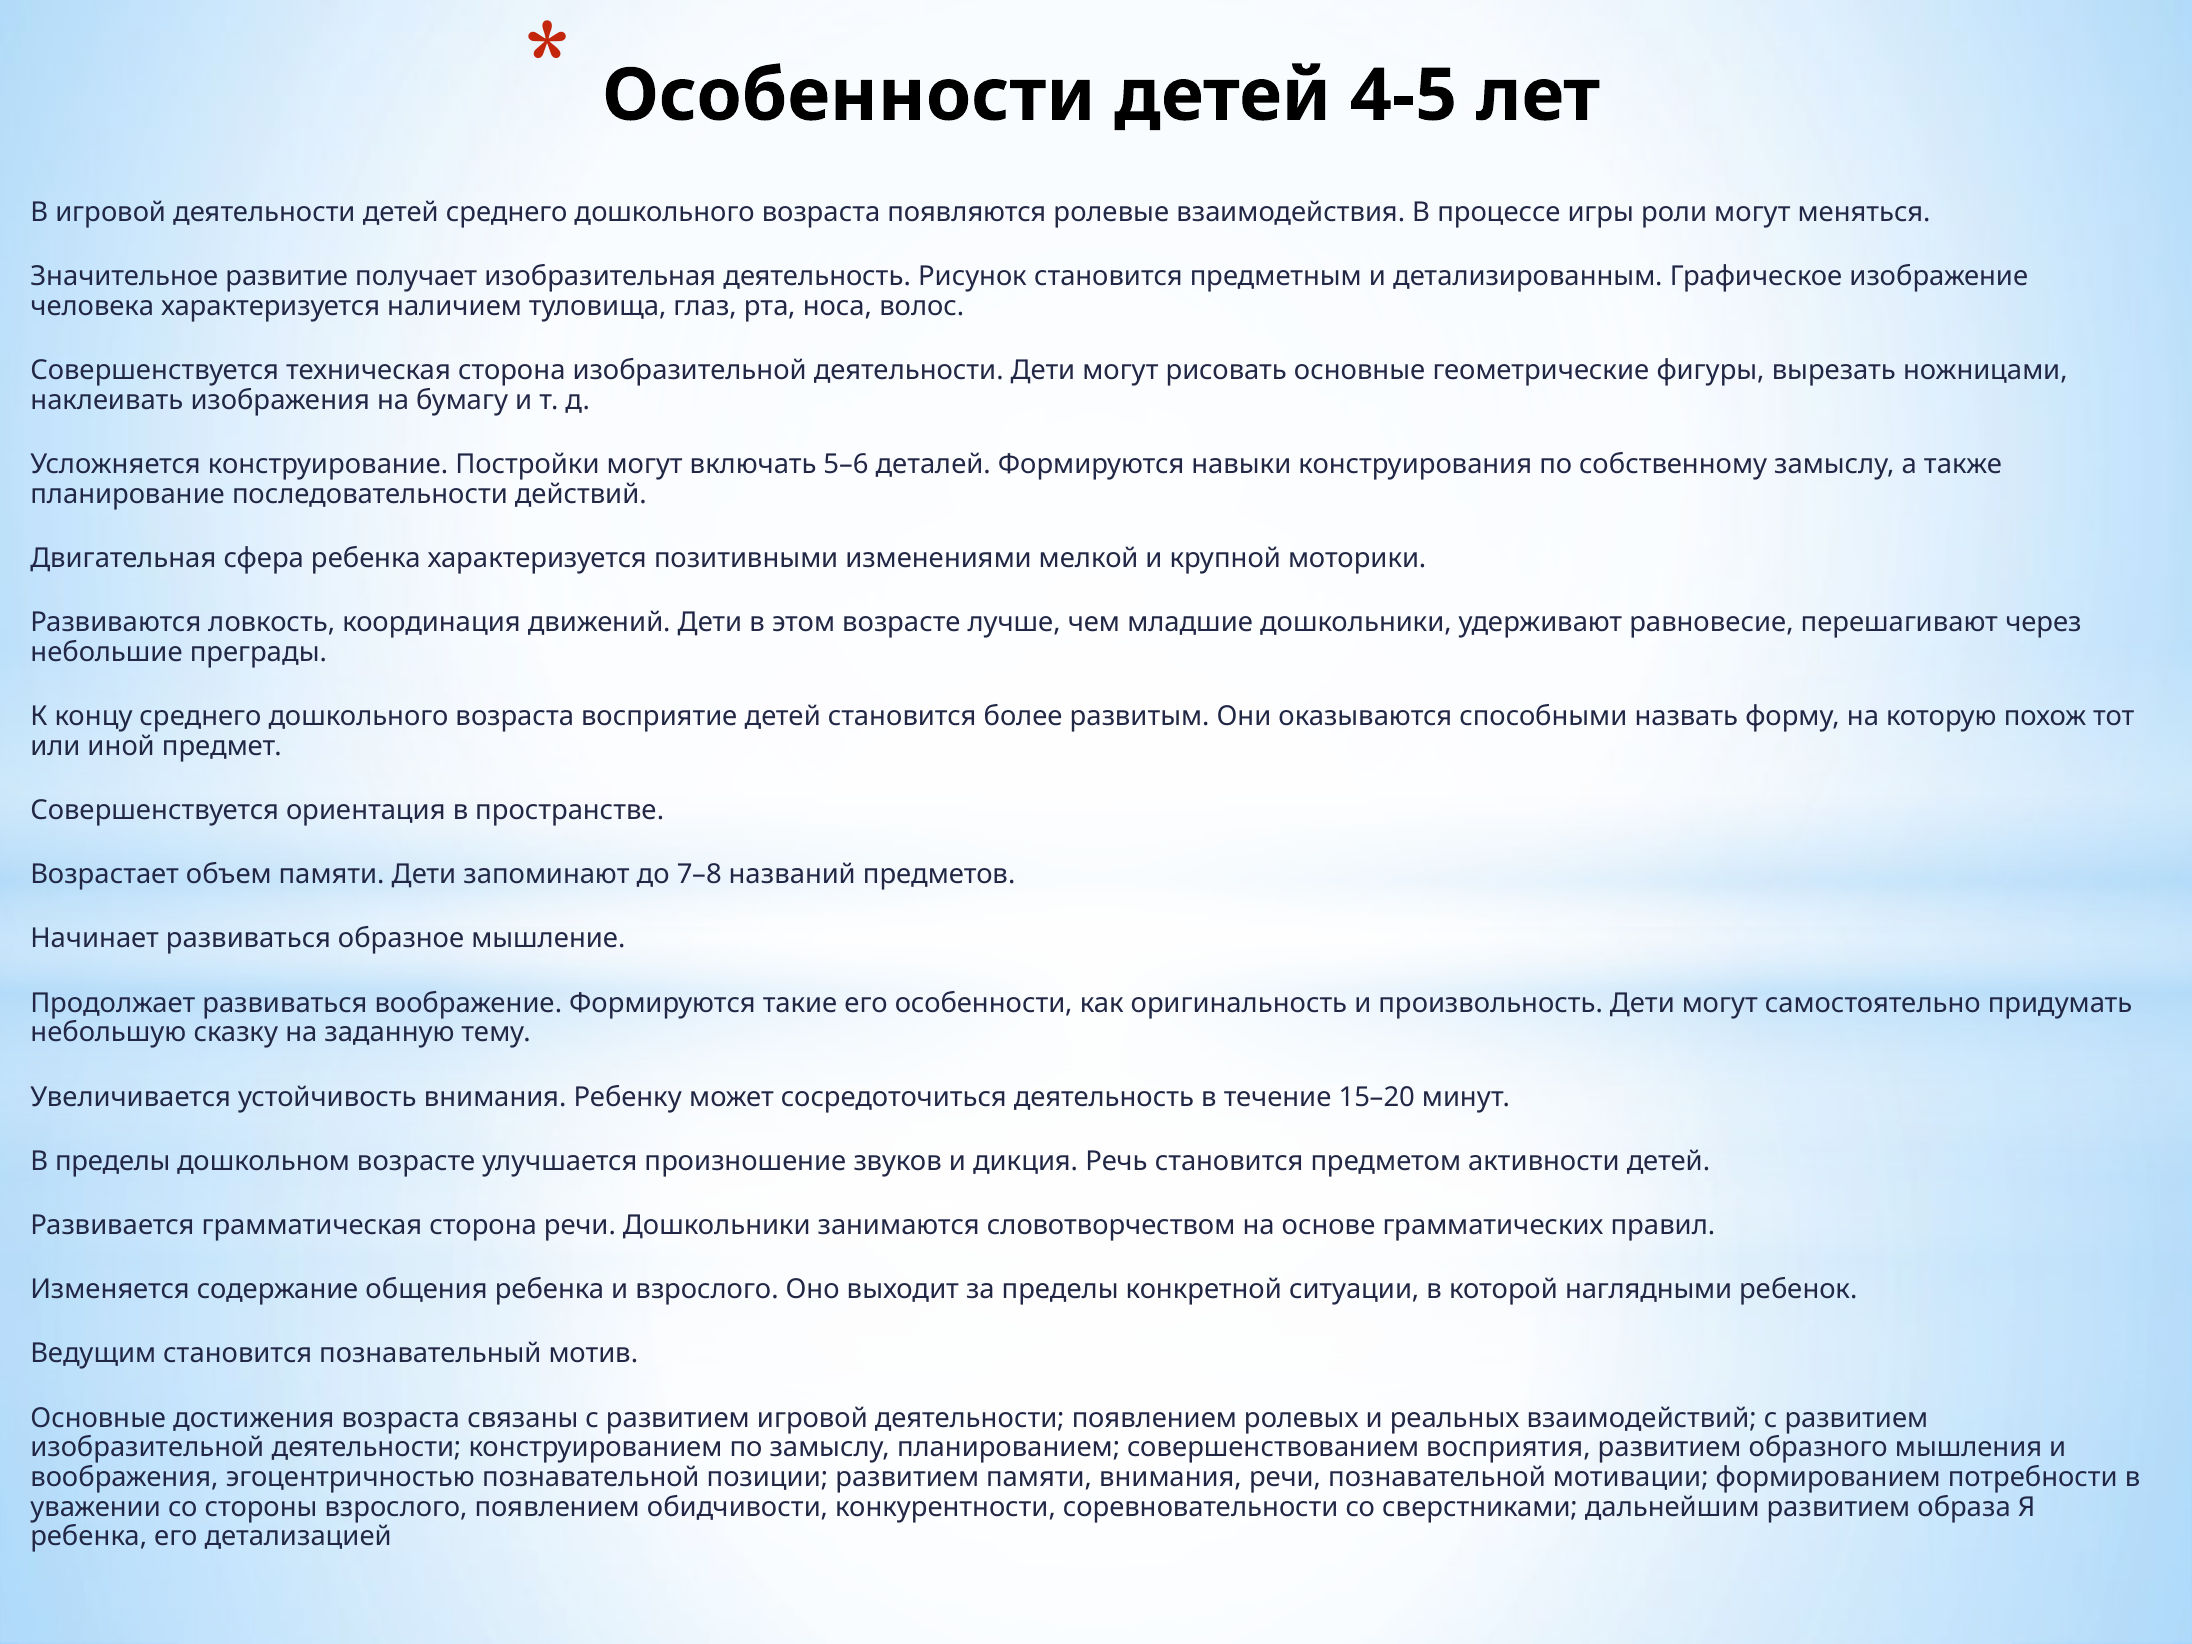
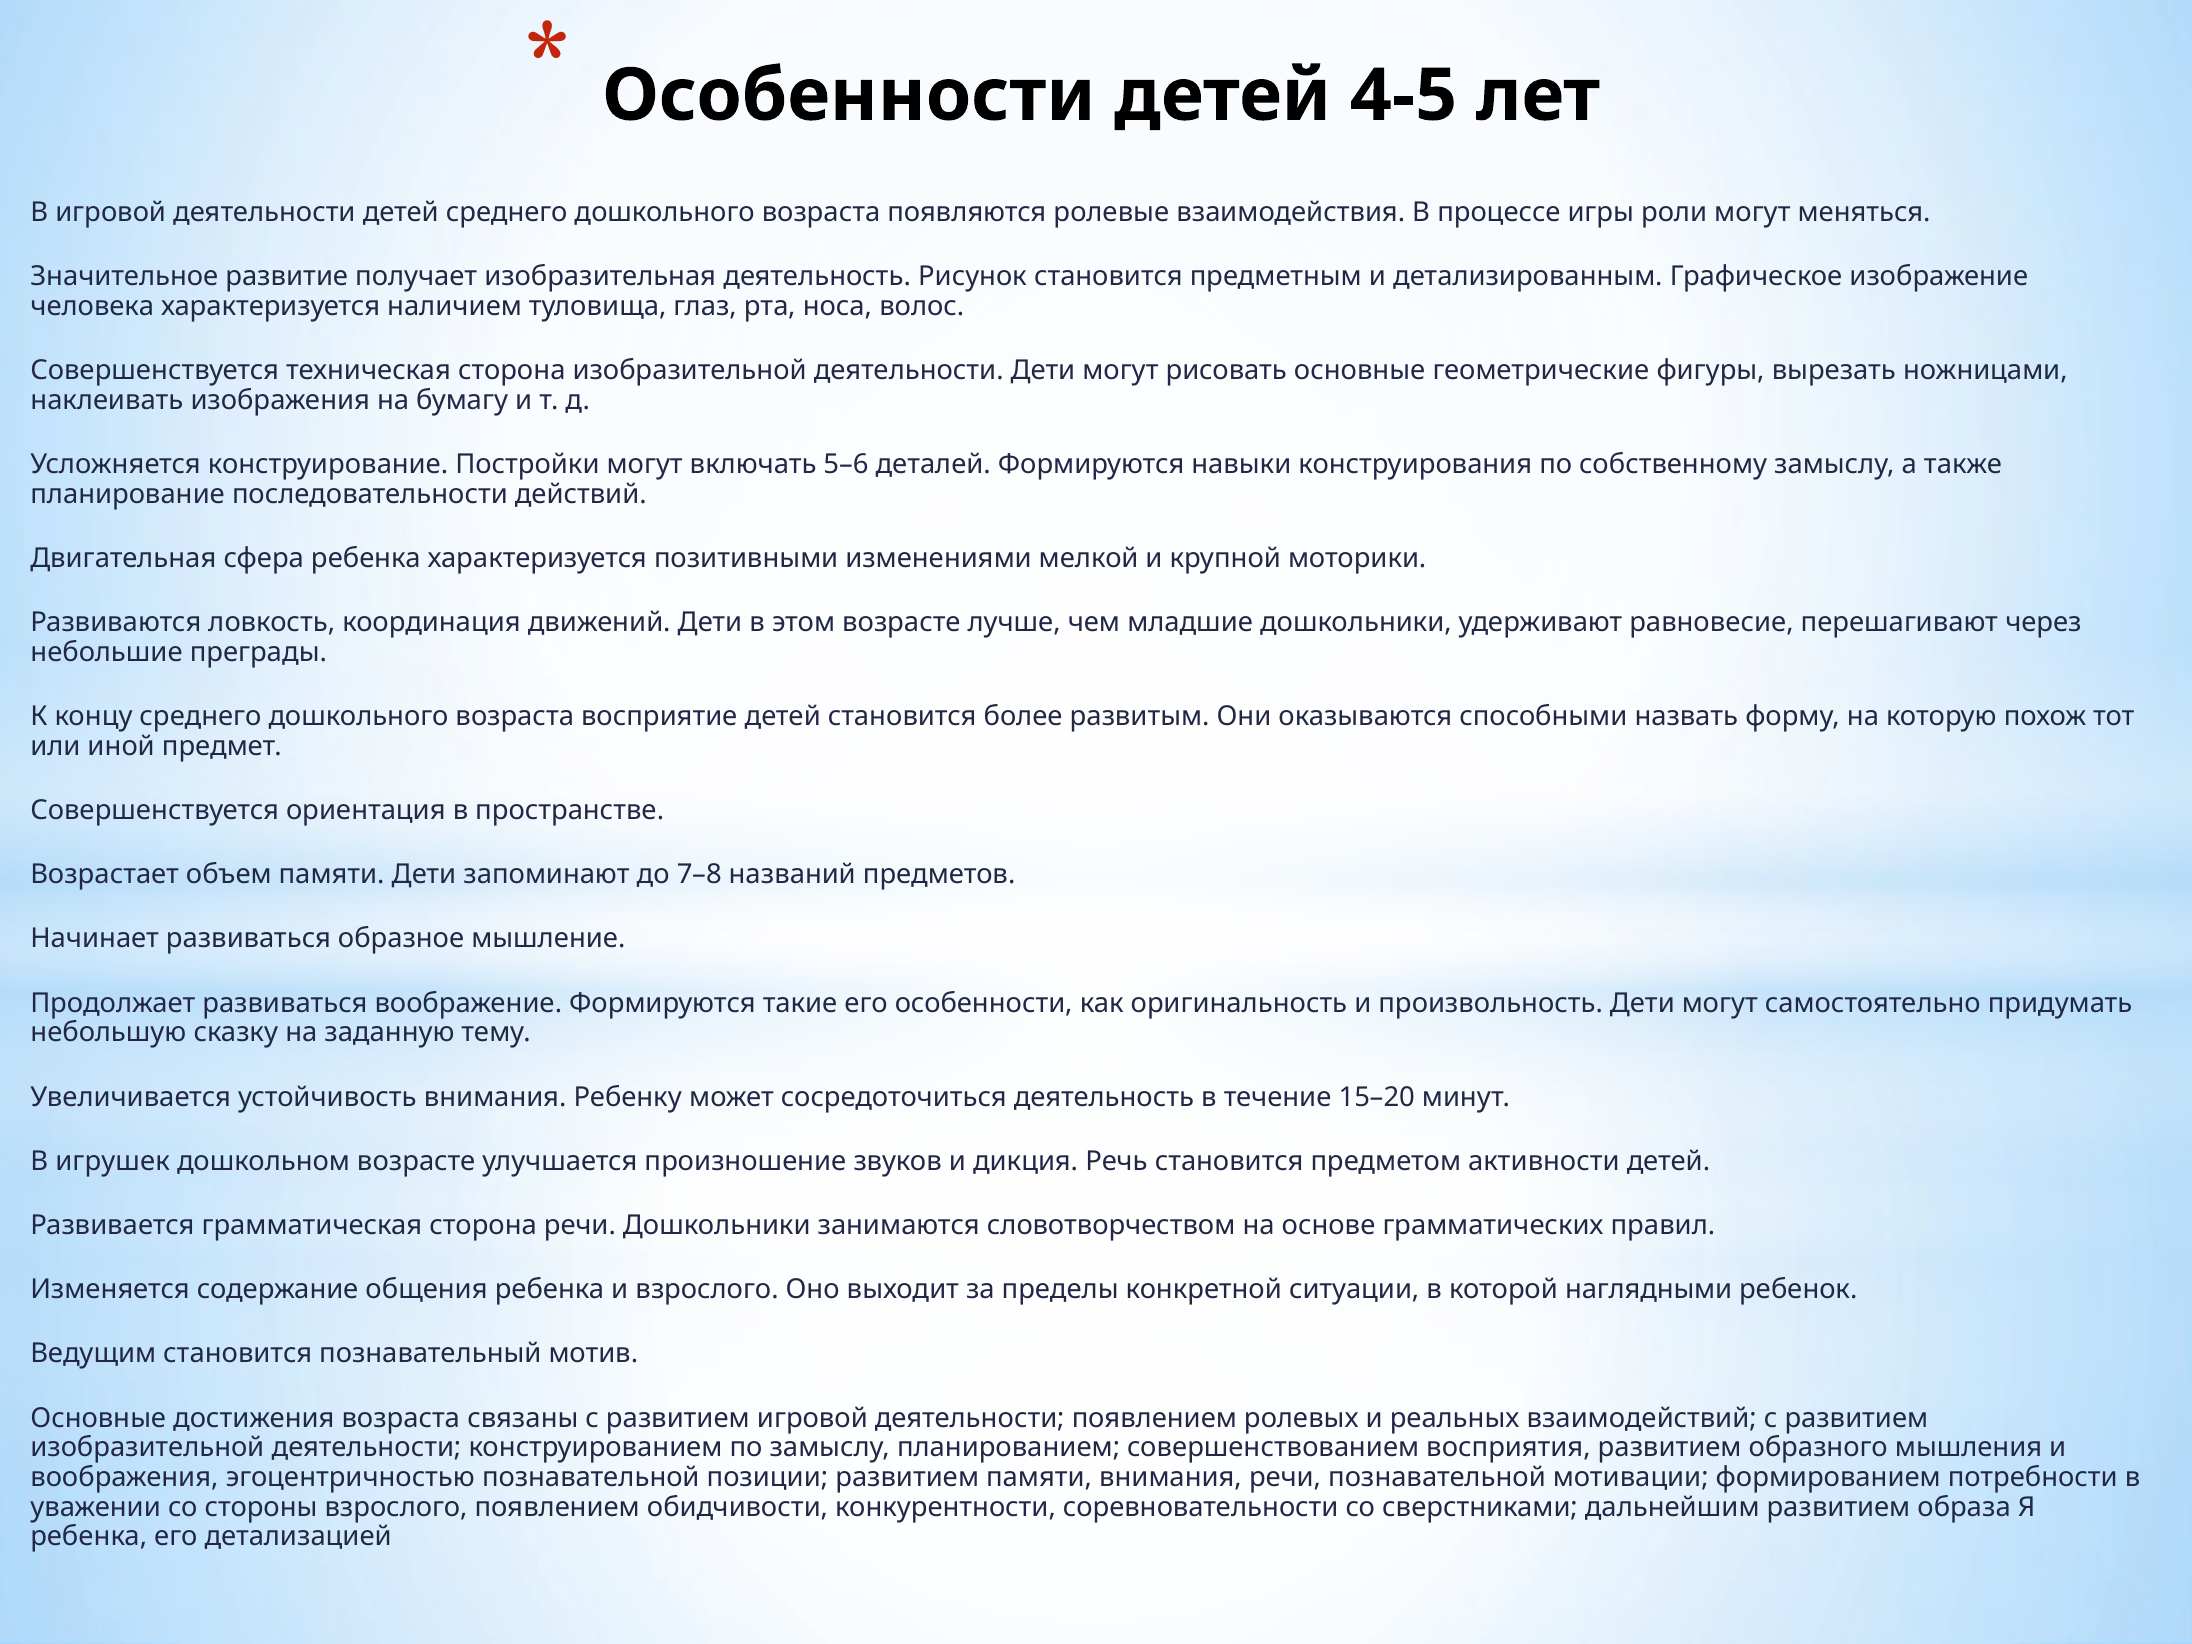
В пределы: пределы -> игрушек (113, 1161)
